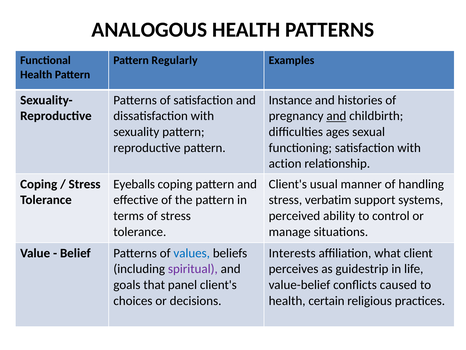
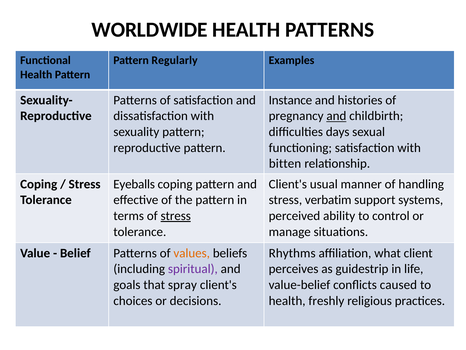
ANALOGOUS: ANALOGOUS -> WORLDWIDE (150, 30)
ages: ages -> days (338, 132)
action: action -> bitten (285, 163)
stress underline: none -> present (176, 216)
values colour: blue -> orange (192, 253)
Interests: Interests -> Rhythms (292, 253)
panel: panel -> spray (182, 284)
certain: certain -> freshly (326, 300)
